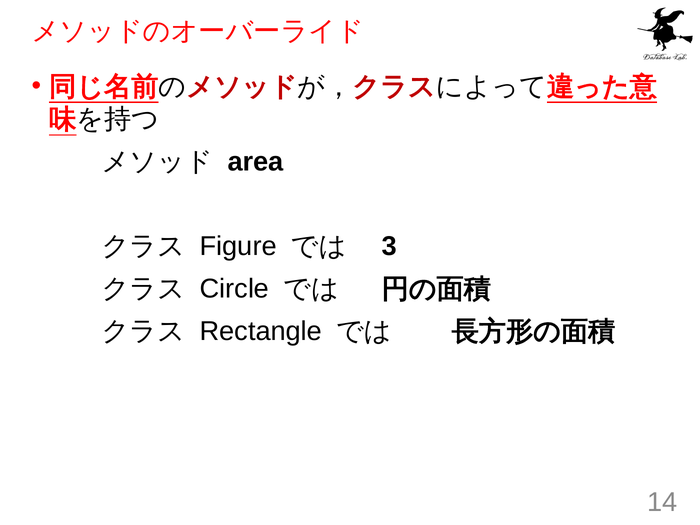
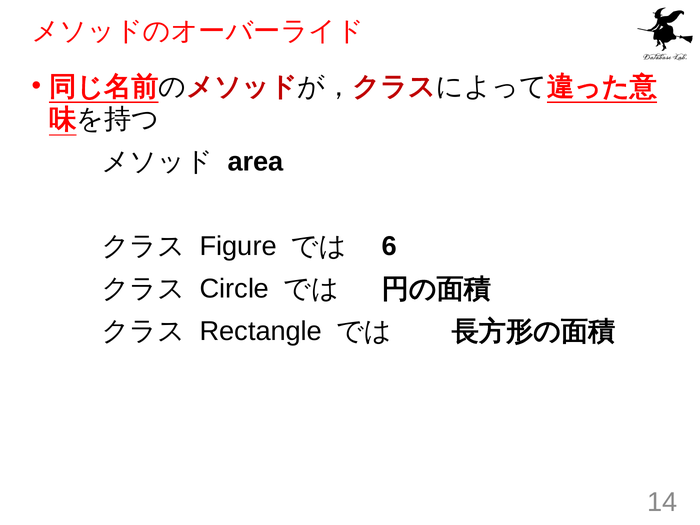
3: 3 -> 6 (389, 246)
